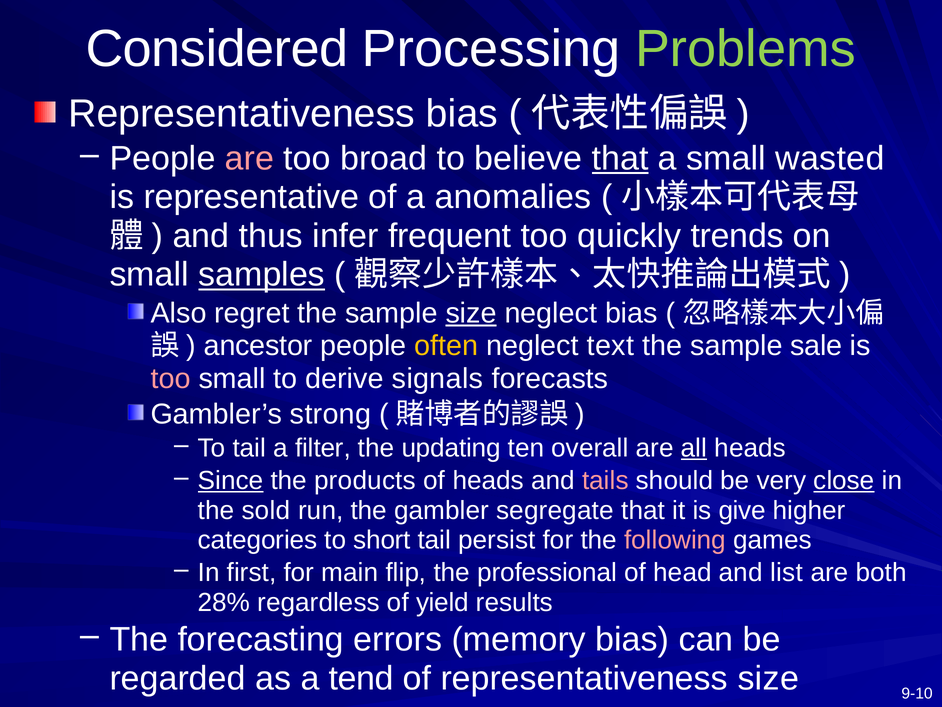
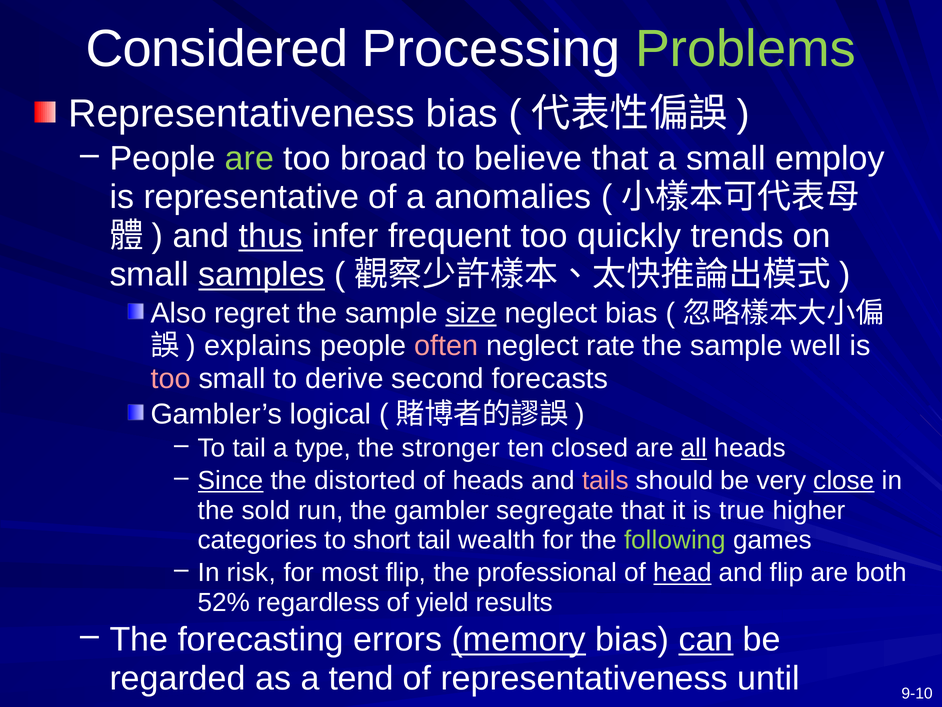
are colour: pink -> light green (249, 158)
that underline: present -> none (620, 158)
wasted: wasted -> employ (830, 158)
thus underline: none -> present (271, 236)
ancestor: ancestor -> explains (258, 346)
often colour: yellow -> pink (446, 346)
text: text -> rate (611, 346)
sale: sale -> well (816, 346)
signals: signals -> second (438, 378)
strong: strong -> logical (331, 414)
filter: filter -> type (323, 448)
updating: updating -> stronger (451, 448)
overall: overall -> closed (590, 448)
products: products -> distorted (365, 480)
give: give -> true (742, 510)
persist: persist -> wealth (497, 540)
following colour: pink -> light green (675, 540)
first: first -> risk (251, 572)
main: main -> most (350, 572)
head underline: none -> present (682, 572)
and list: list -> flip (787, 572)
28%: 28% -> 52% (224, 602)
memory underline: none -> present (519, 639)
can underline: none -> present (706, 639)
representativeness size: size -> until (768, 678)
